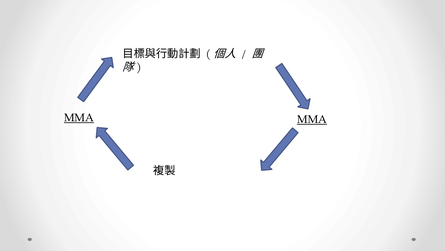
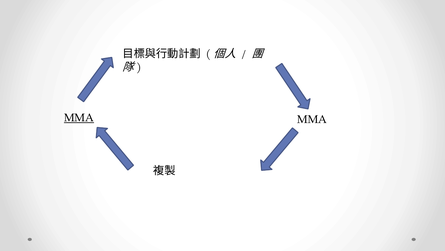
MMA underline: present -> none (312, 120)
